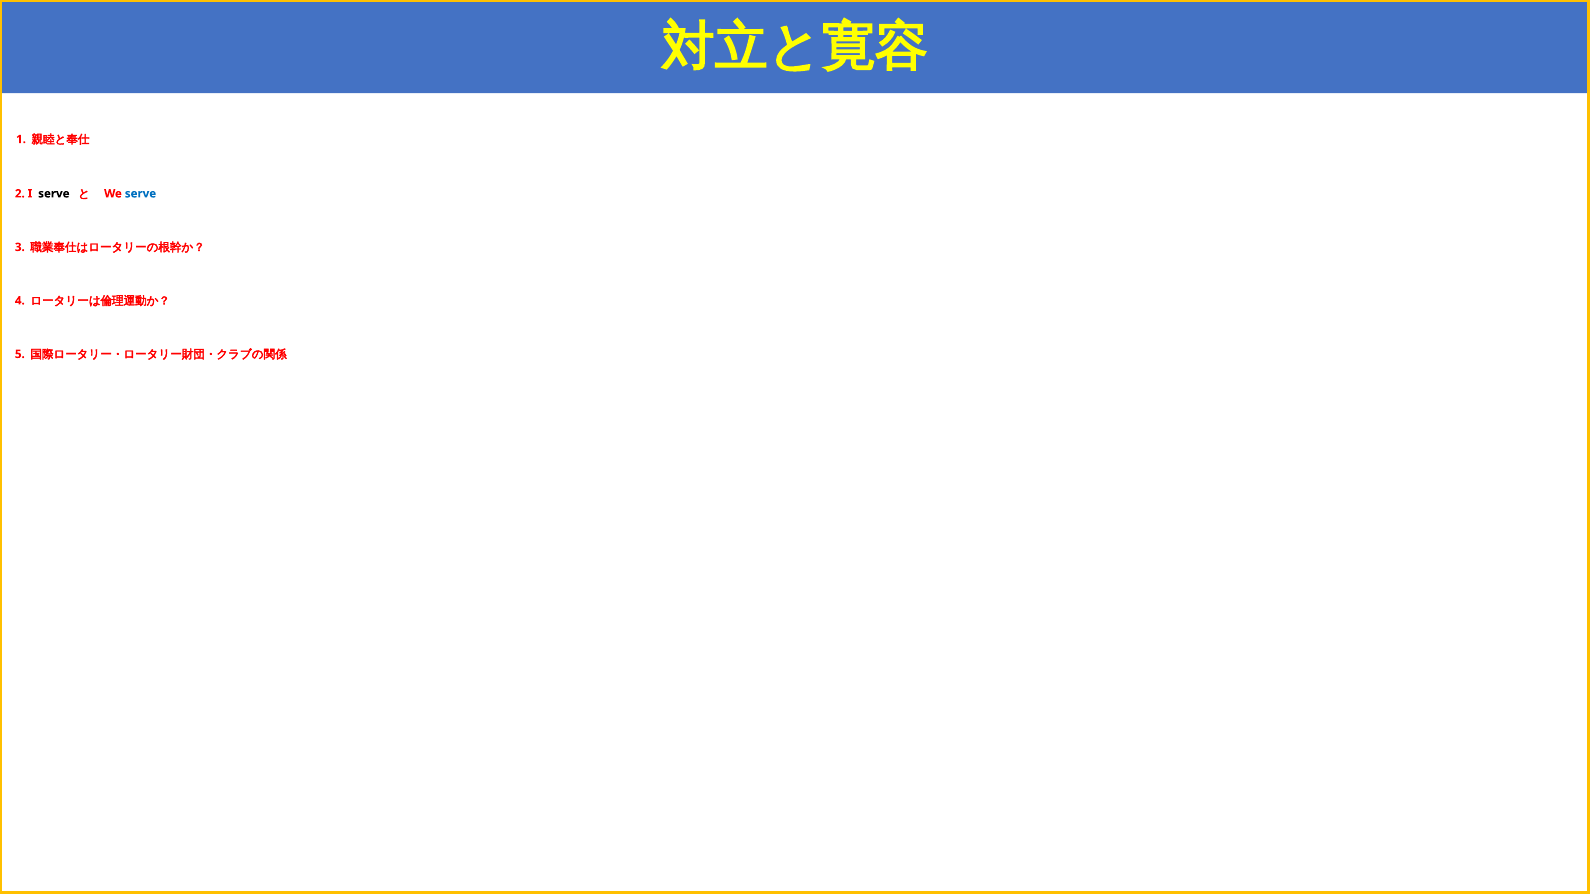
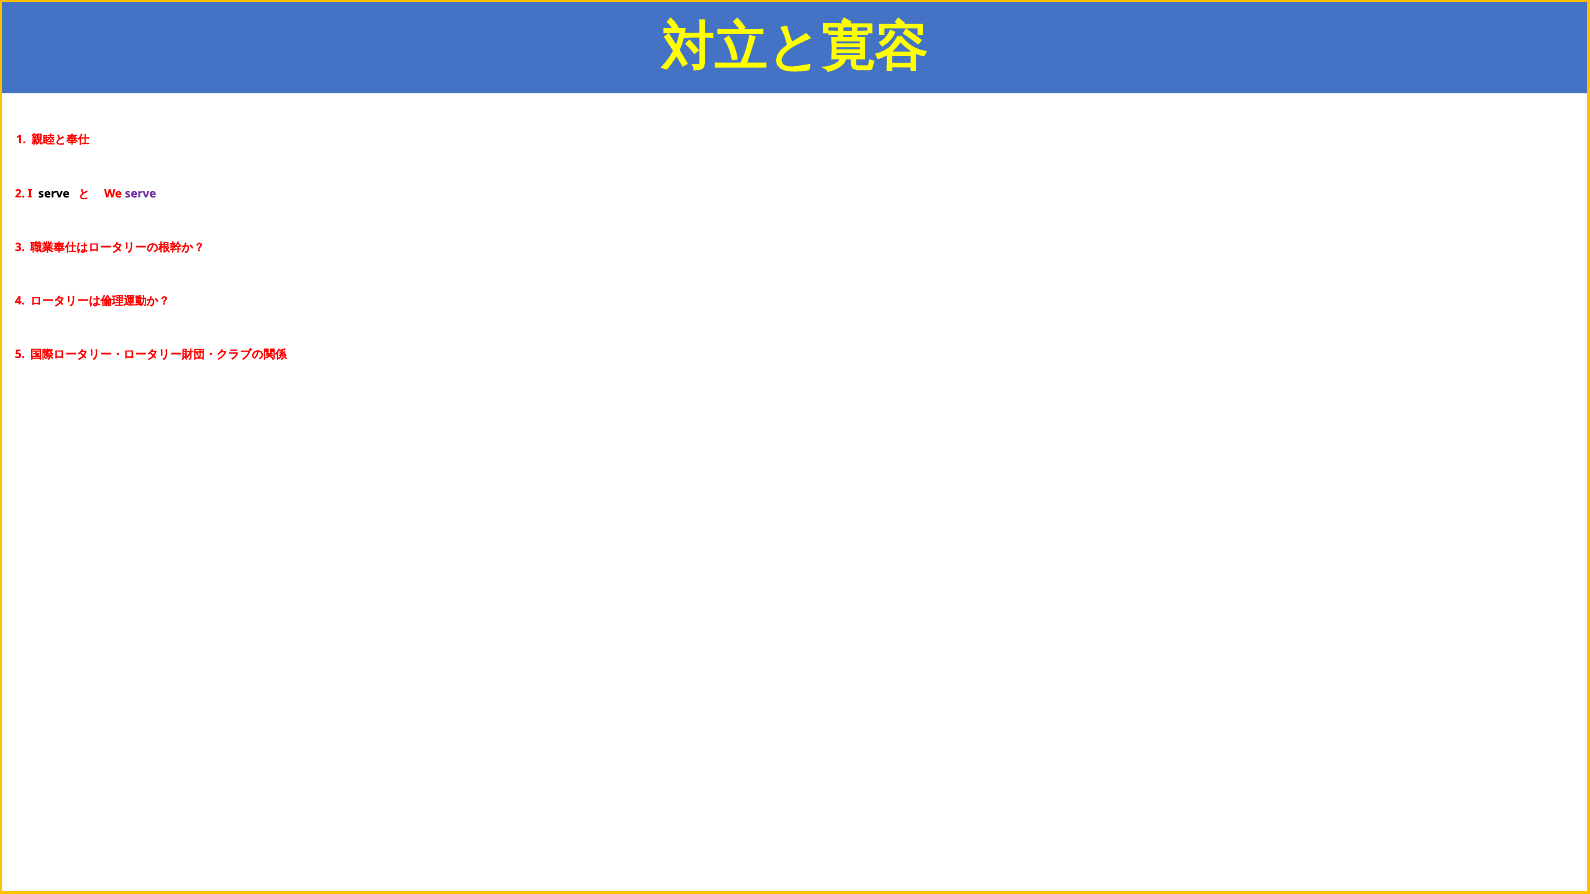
serve colour: blue -> purple (140, 194)
